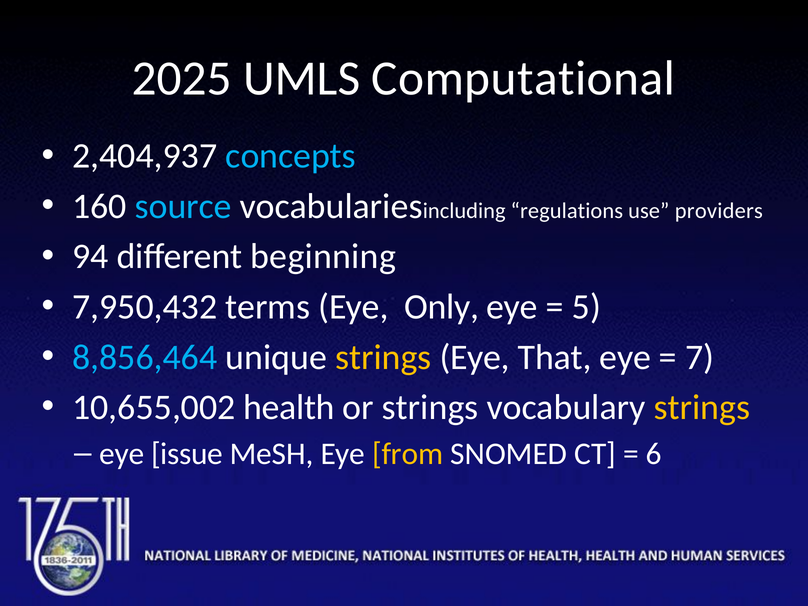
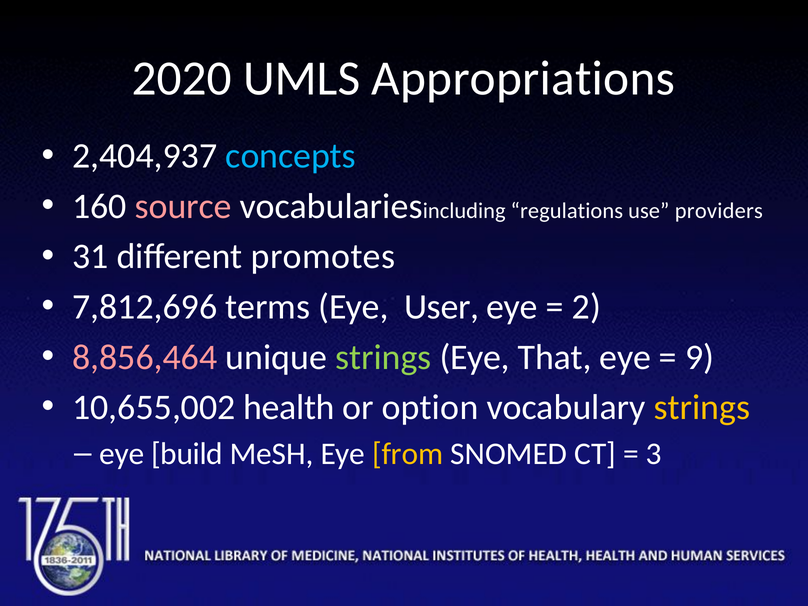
2025: 2025 -> 2020 (182, 78)
Computational: Computational -> Appropriations (523, 78)
source colour: light blue -> pink (183, 206)
94: 94 -> 31 (90, 257)
beginning: beginning -> promotes (323, 257)
7,950,432: 7,950,432 -> 7,812,696 (145, 307)
Only: Only -> User (442, 307)
5: 5 -> 2 (586, 307)
8,856,464 colour: light blue -> pink (145, 357)
strings colour: yellow -> light green (383, 357)
7: 7 -> 9 (700, 357)
or strings: strings -> option (430, 408)
issue: issue -> build (187, 454)
6: 6 -> 3 (654, 454)
